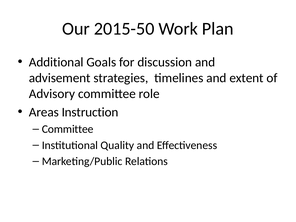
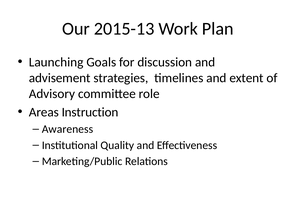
2015-50: 2015-50 -> 2015-13 (124, 29)
Additional: Additional -> Launching (56, 62)
Committee: Committee -> Awareness (68, 129)
